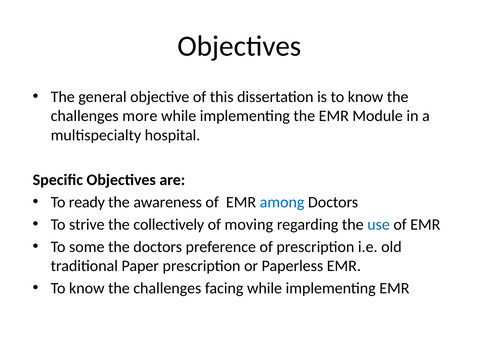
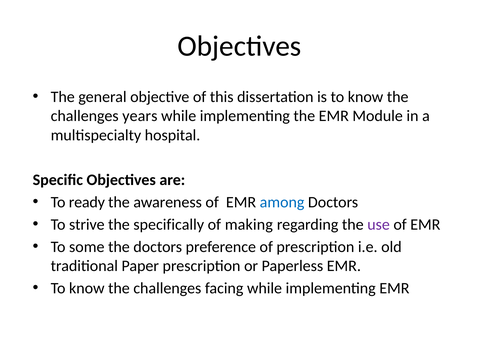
more: more -> years (140, 116)
collectively: collectively -> specifically (169, 225)
moving: moving -> making (249, 225)
use colour: blue -> purple (379, 225)
